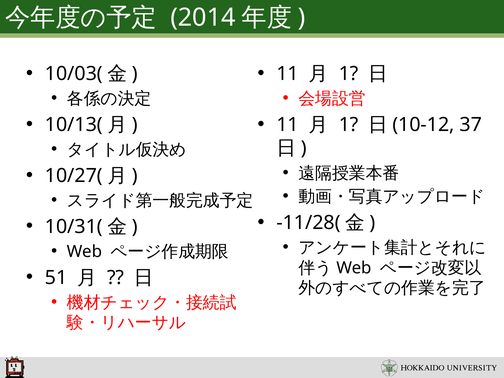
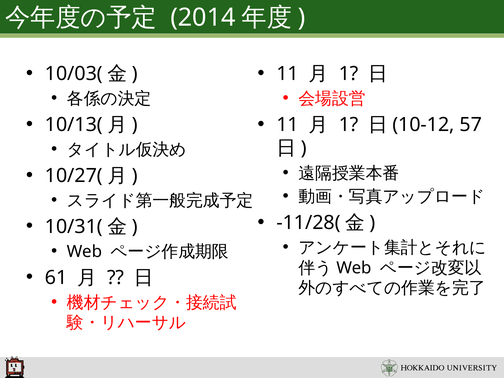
37: 37 -> 57 (471, 125)
51: 51 -> 61 (56, 278)
